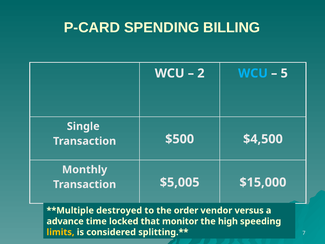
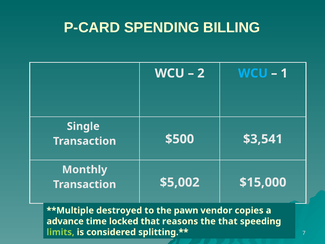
5: 5 -> 1 (284, 73)
$4,500: $4,500 -> $3,541 (263, 139)
$5,005: $5,005 -> $5,002 (180, 182)
order: order -> pawn (186, 210)
versus: versus -> copies (249, 210)
monitor: monitor -> reasons (180, 221)
the high: high -> that (228, 221)
limits colour: yellow -> light green (60, 232)
